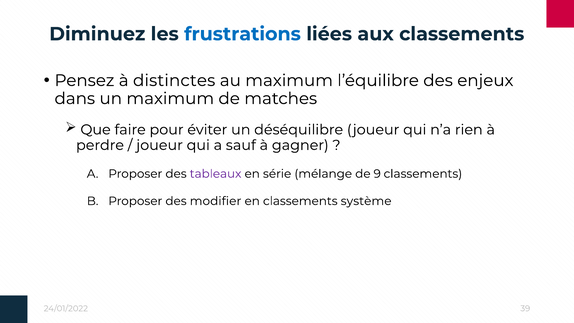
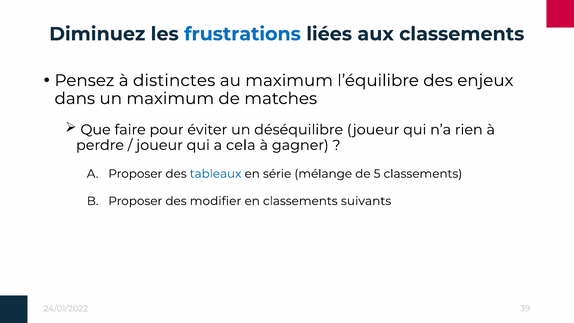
sauf: sauf -> cela (241, 145)
tableaux colour: purple -> blue (216, 174)
9: 9 -> 5 (377, 174)
système: système -> suivants (366, 201)
